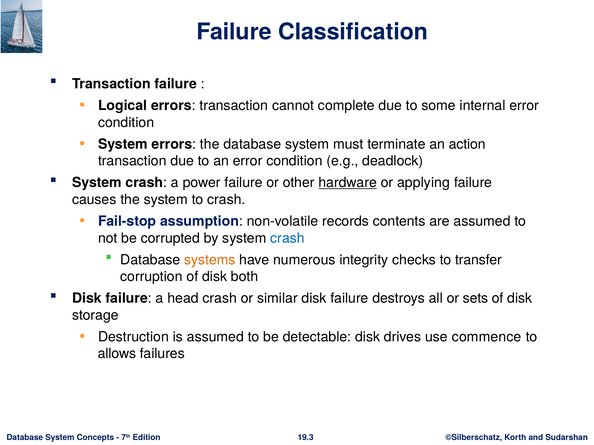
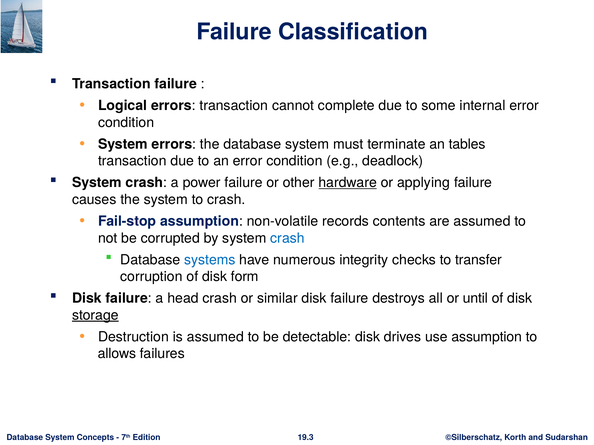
action: action -> tables (467, 144)
systems colour: orange -> blue (210, 260)
both: both -> form (245, 277)
sets: sets -> until (475, 299)
storage underline: none -> present (95, 315)
use commence: commence -> assumption (487, 337)
